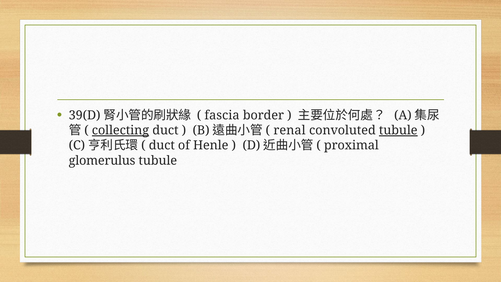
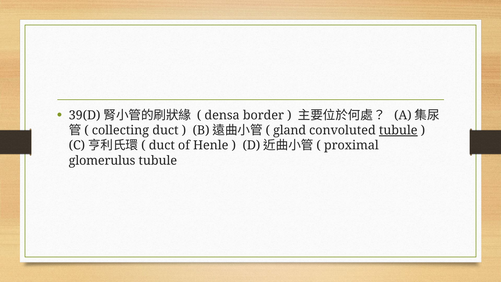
fascia: fascia -> densa (222, 115)
collecting underline: present -> none (120, 130)
renal: renal -> gland (290, 130)
